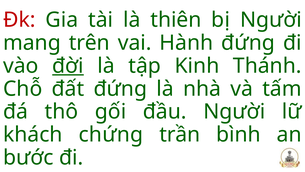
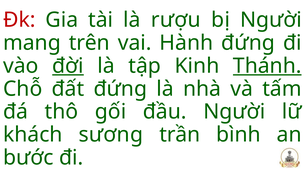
thiên: thiên -> rượu (176, 20)
Thánh underline: none -> present (267, 66)
chứng: chứng -> sương (111, 134)
